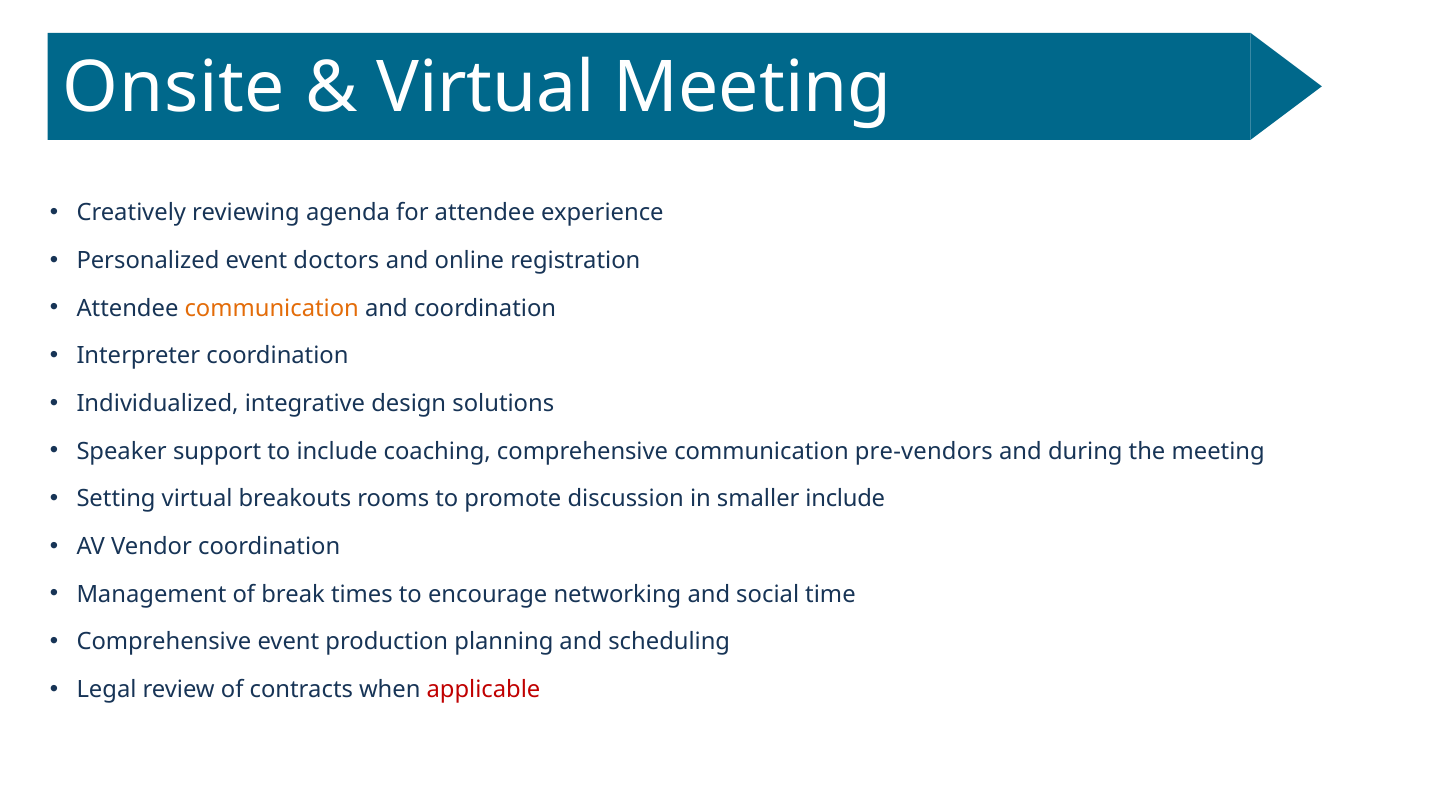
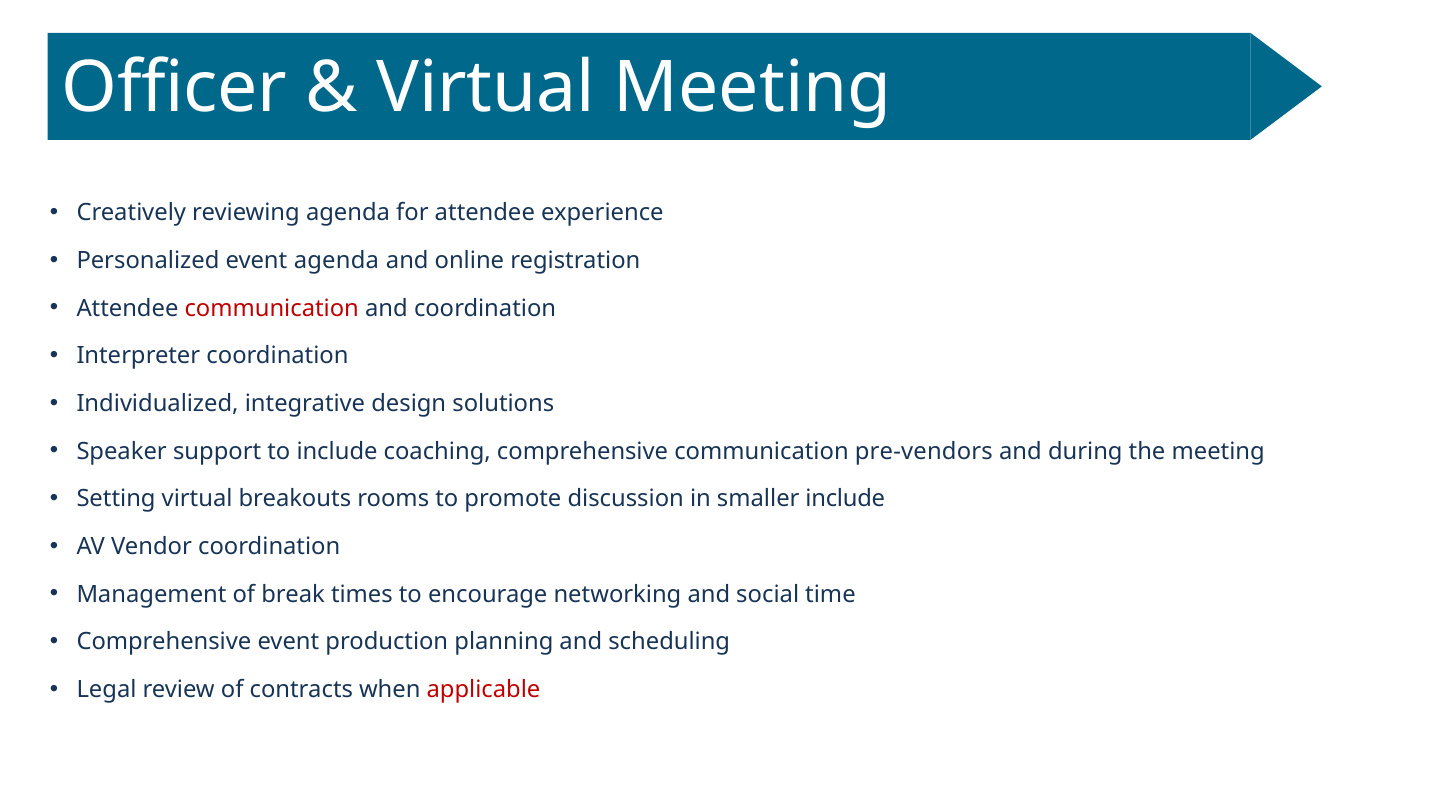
Onsite: Onsite -> Officer (174, 88)
event doctors: doctors -> agenda (336, 261)
communication colour: orange -> red (272, 308)
